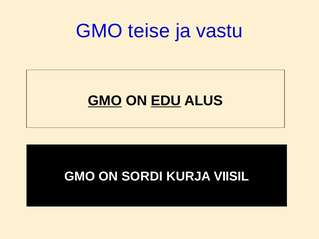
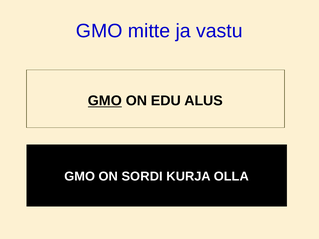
teise: teise -> mitte (149, 31)
EDU underline: present -> none (166, 101)
VIISIL: VIISIL -> OLLA (231, 177)
